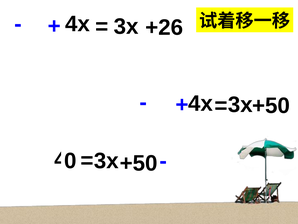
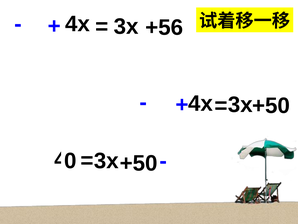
+26: +26 -> +56 (164, 28)
